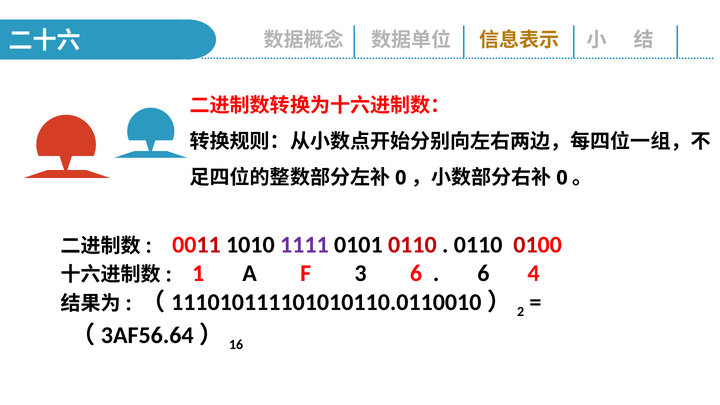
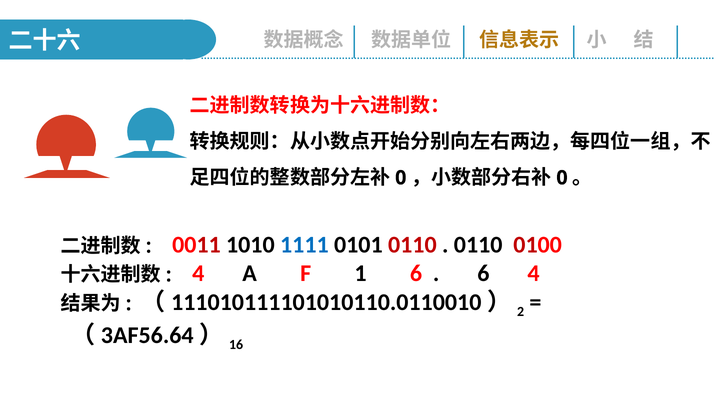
1111 colour: purple -> blue (304, 245)
1: 1 -> 4 (198, 274)
3: 3 -> 1 (360, 274)
